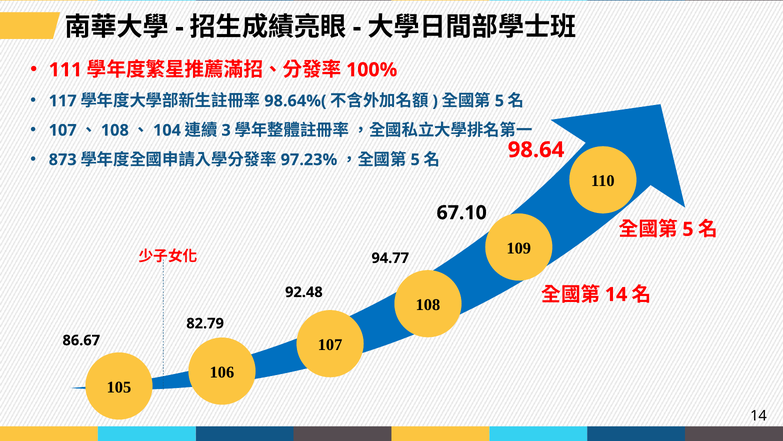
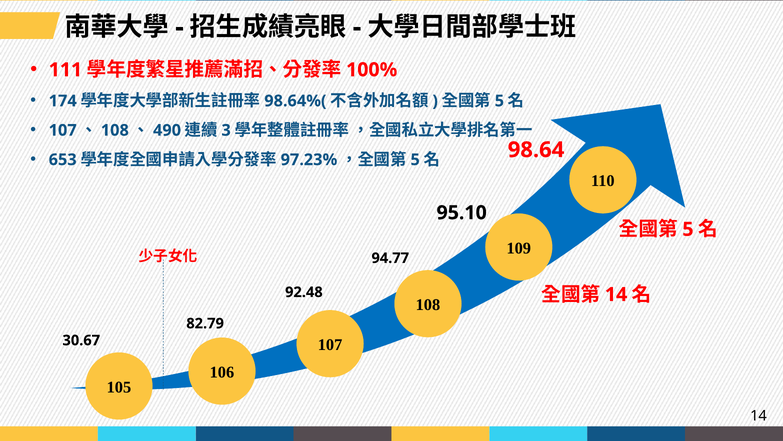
117: 117 -> 174 (63, 101)
104: 104 -> 490 (167, 130)
873: 873 -> 653 (63, 160)
67.10: 67.10 -> 95.10 (462, 212)
86.67: 86.67 -> 30.67 (81, 340)
